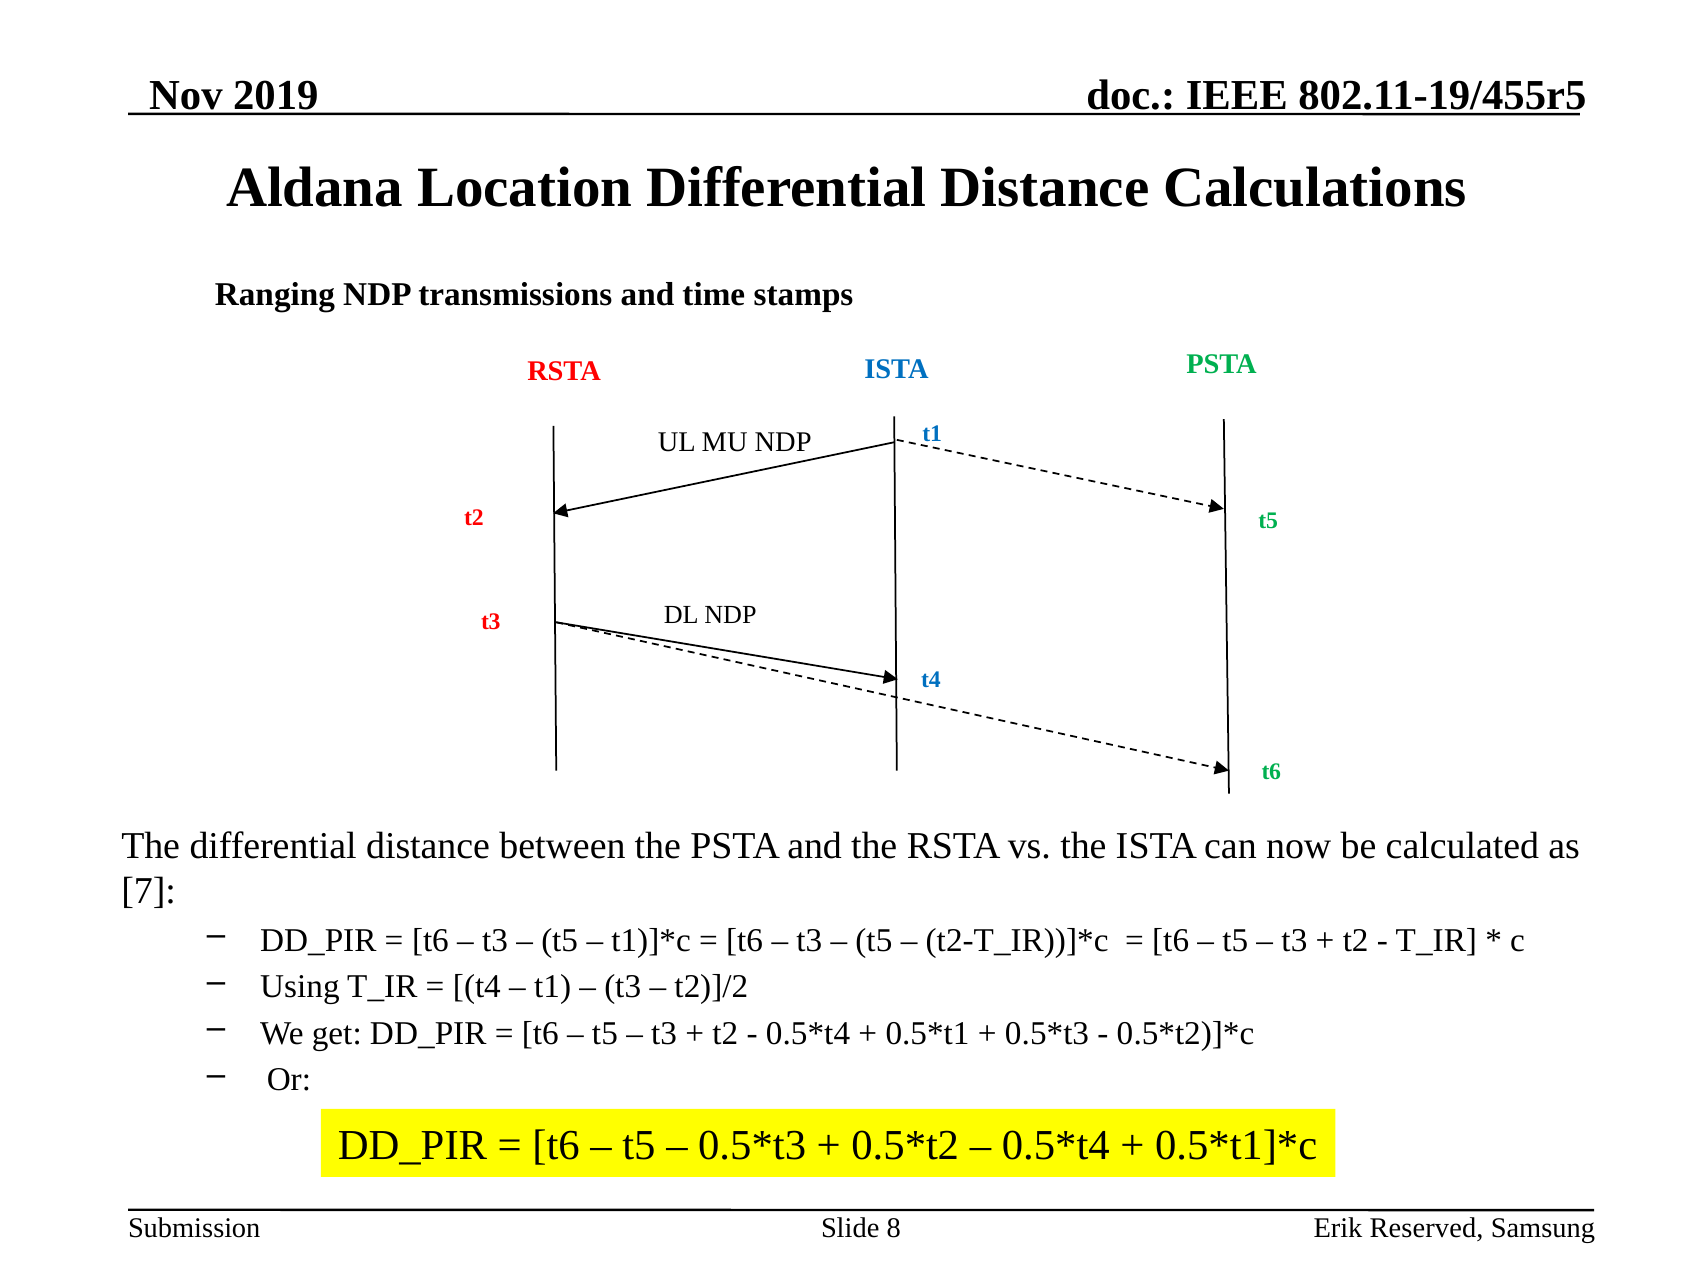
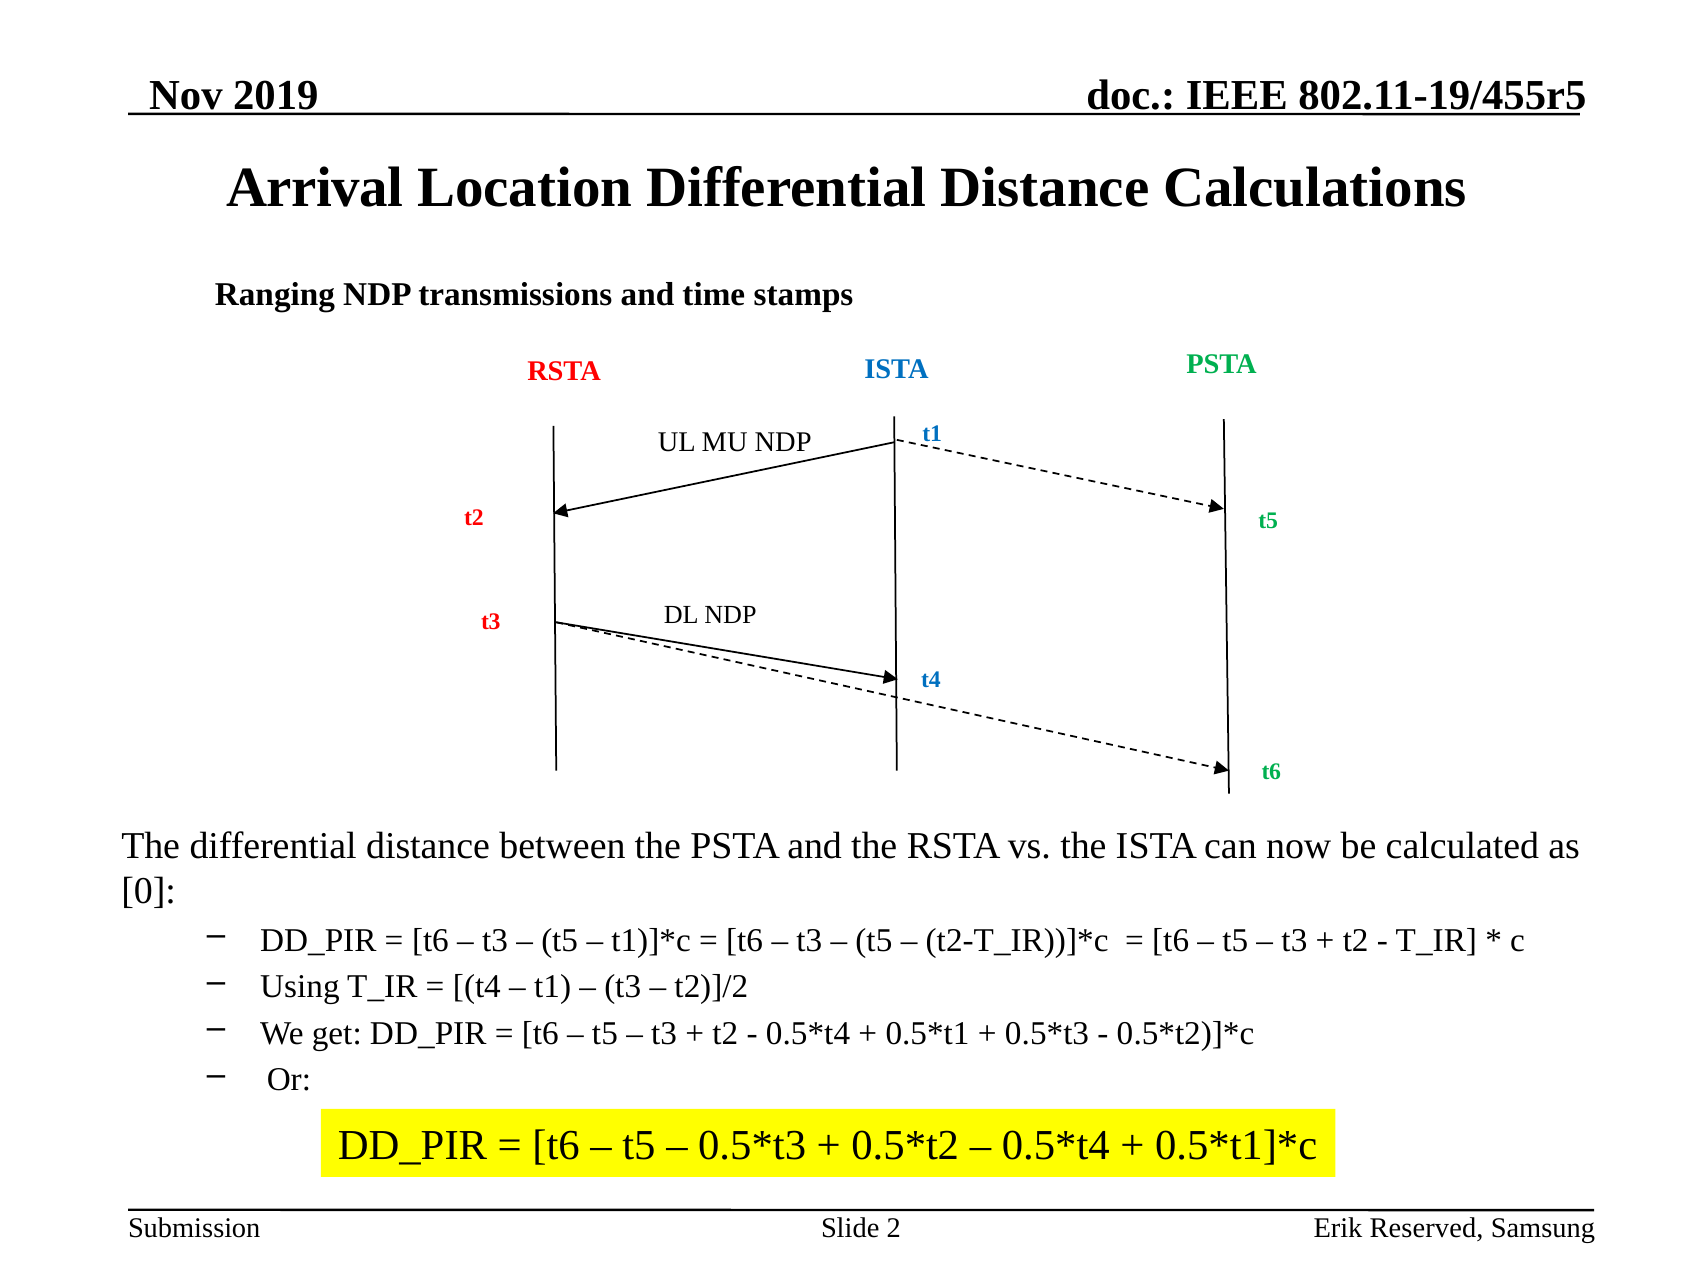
Aldana: Aldana -> Arrival (315, 188)
7: 7 -> 0 (149, 891)
8: 8 -> 2 (894, 1229)
